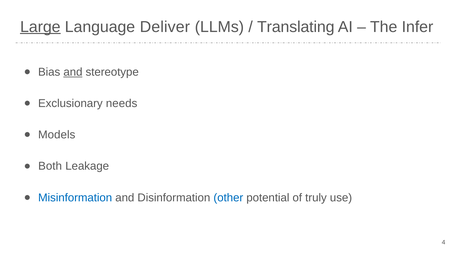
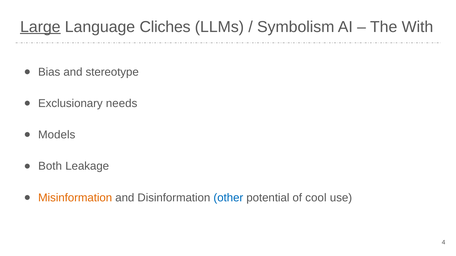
Deliver: Deliver -> Cliches (165, 27)
Translating: Translating -> Symbolism (296, 27)
Infer: Infer -> With (417, 27)
and underline: present -> none (73, 72)
Misinformation colour: blue -> orange (75, 198)
truly: truly -> cool (316, 198)
